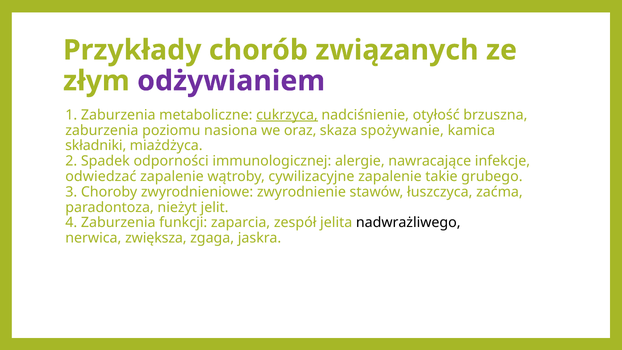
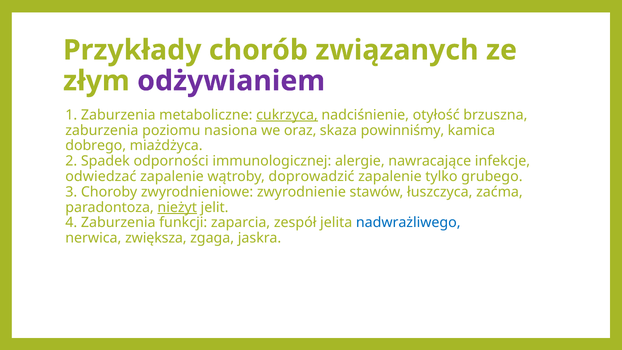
spożywanie: spożywanie -> powinniśmy (402, 130)
składniki: składniki -> dobrego (96, 146)
cywilizacyjne: cywilizacyjne -> doprowadzić (311, 176)
takie: takie -> tylko (441, 176)
nieżyt underline: none -> present (177, 207)
nadwrażliwego colour: black -> blue (408, 223)
